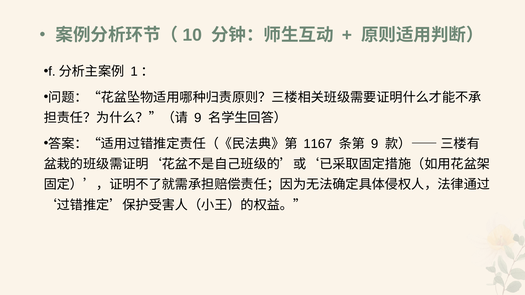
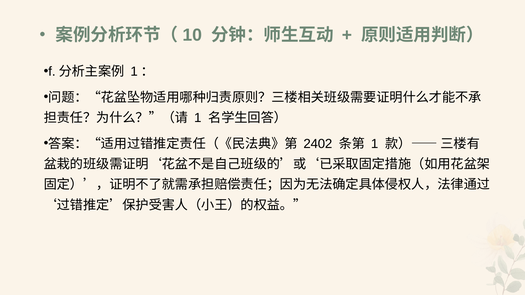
9: 9 -> 1 (198, 118)
1167: 1167 -> 2402 (318, 144)
9: 9 -> 1 (375, 144)
